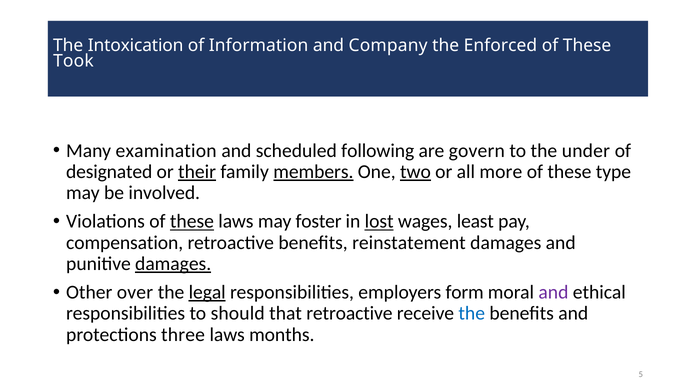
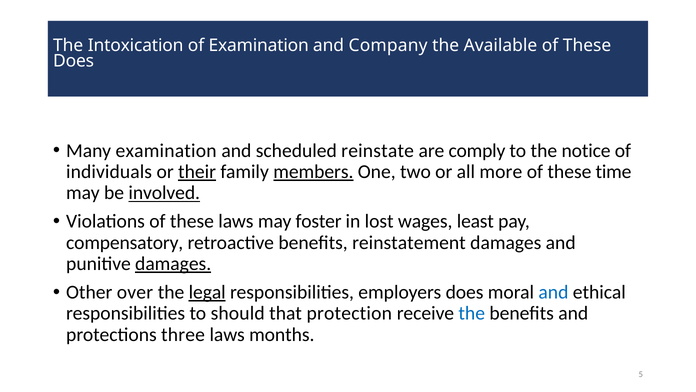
of Information: Information -> Examination (259, 46)
Enforced: Enforced -> Available (500, 46)
Took: Took -> Does (74, 61)
following: following -> reinstate (378, 150)
govern: govern -> comply (477, 150)
under: under -> notice (586, 150)
designated: designated -> individuals (109, 172)
two underline: present -> none (415, 172)
type: type -> time (614, 172)
involved underline: none -> present (164, 193)
these underline: present -> none (192, 221)
lost underline: present -> none (379, 221)
compensation: compensation -> compensatory (125, 242)
employers form: form -> does (465, 292)
and colour: purple -> blue (553, 292)
that retroactive: retroactive -> protection (349, 313)
